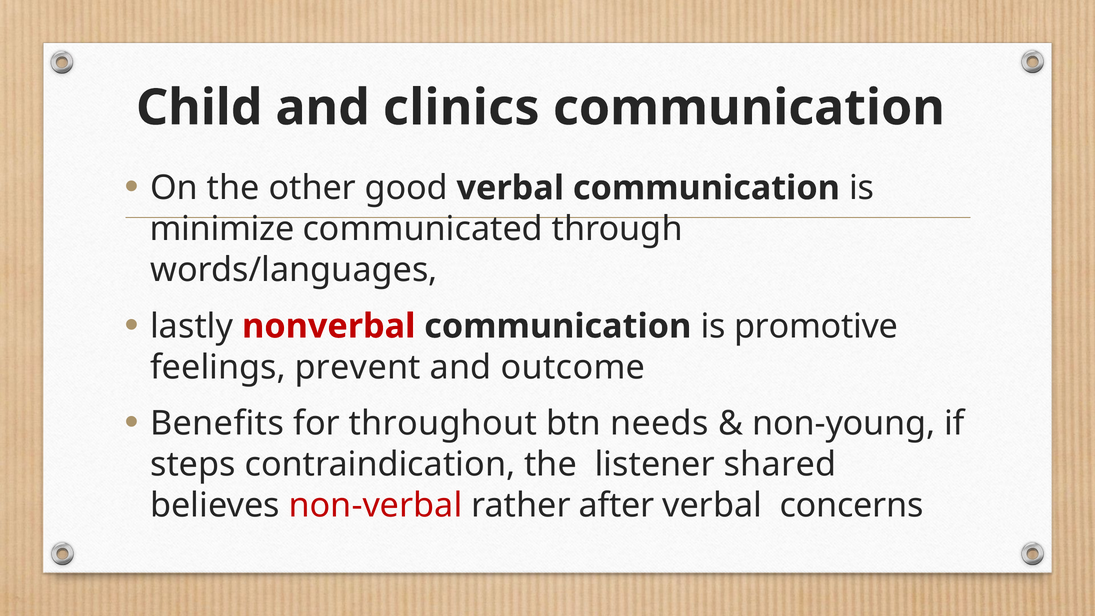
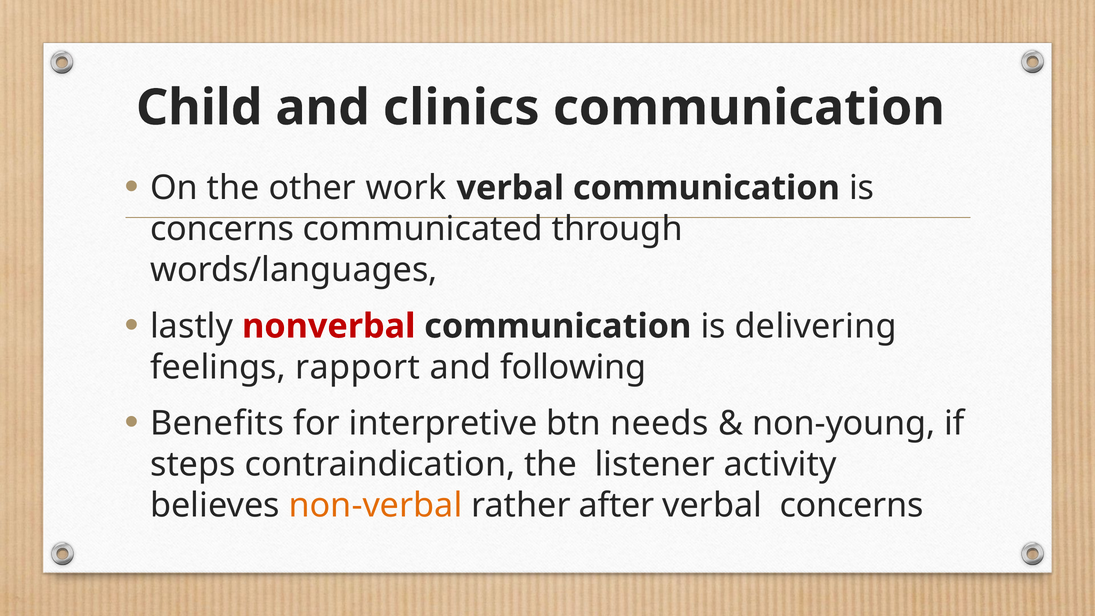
good: good -> work (406, 188)
minimize: minimize -> concerns (222, 229)
promotive: promotive -> delivering (816, 326)
prevent: prevent -> rapport (358, 367)
outcome: outcome -> following (573, 367)
throughout: throughout -> interpretive (443, 423)
shared: shared -> activity (780, 464)
non-verbal colour: red -> orange (375, 506)
